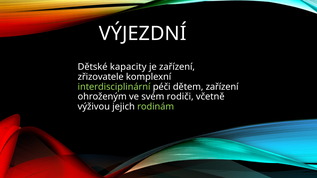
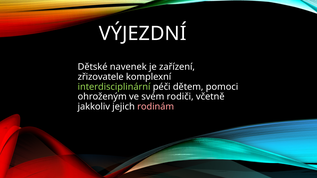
kapacity: kapacity -> navenek (128, 67)
dětem zařízení: zařízení -> pomoci (222, 87)
výživou: výživou -> jakkoliv (94, 107)
rodinám colour: light green -> pink (156, 107)
